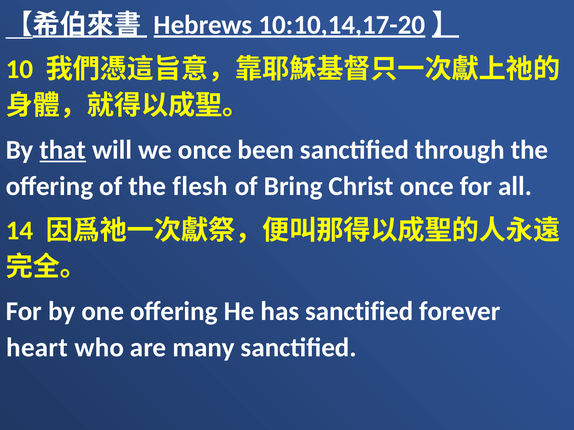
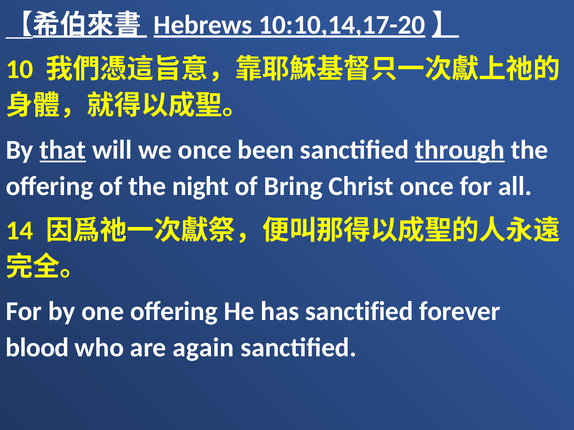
through underline: none -> present (460, 150)
flesh: flesh -> night (201, 186)
heart: heart -> blood (37, 348)
many: many -> again (203, 348)
